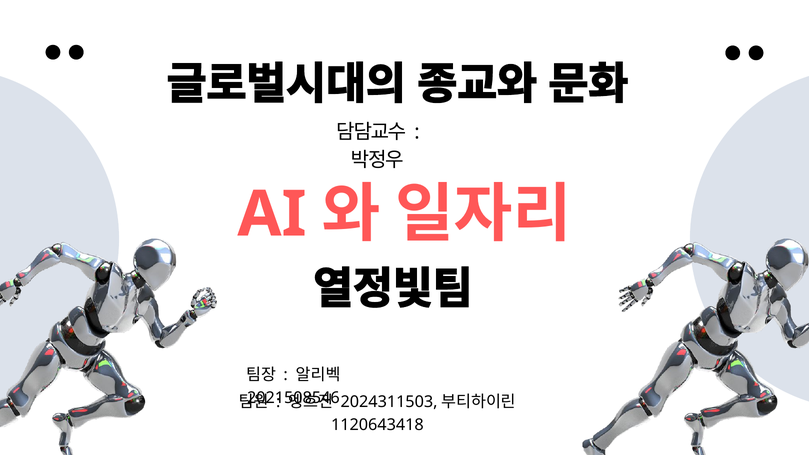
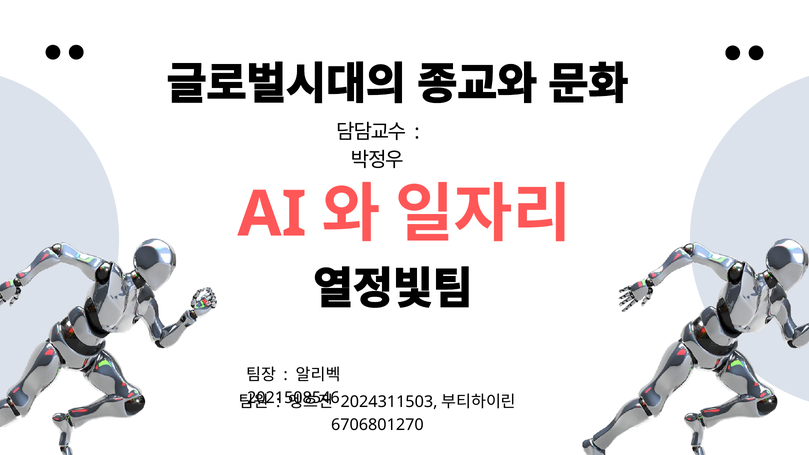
1120643418: 1120643418 -> 6706801270 (377, 425)
